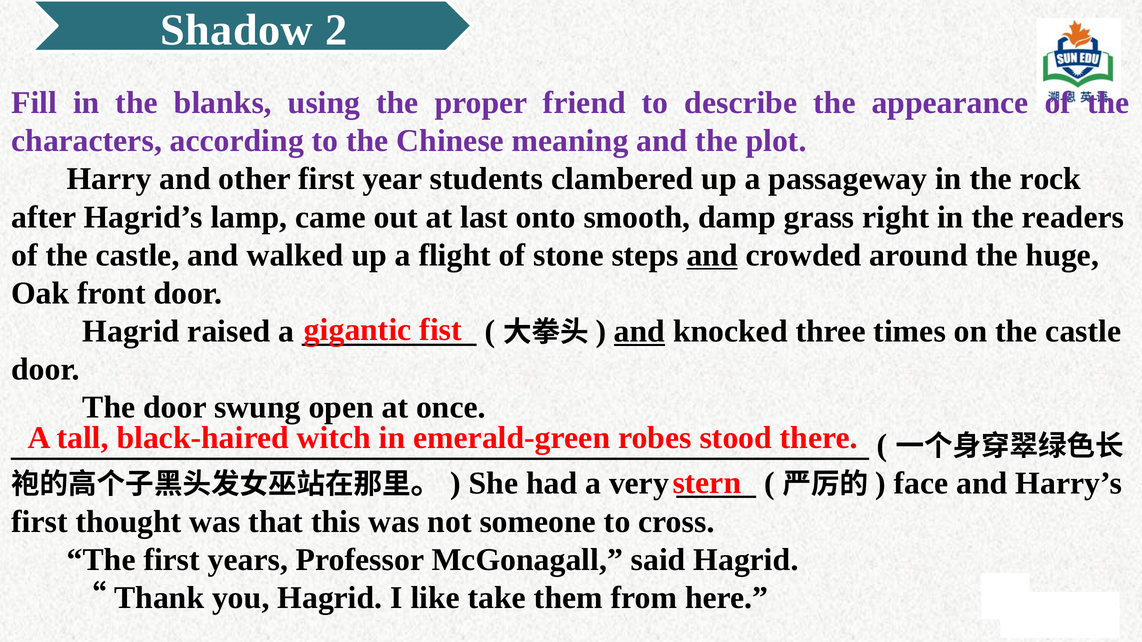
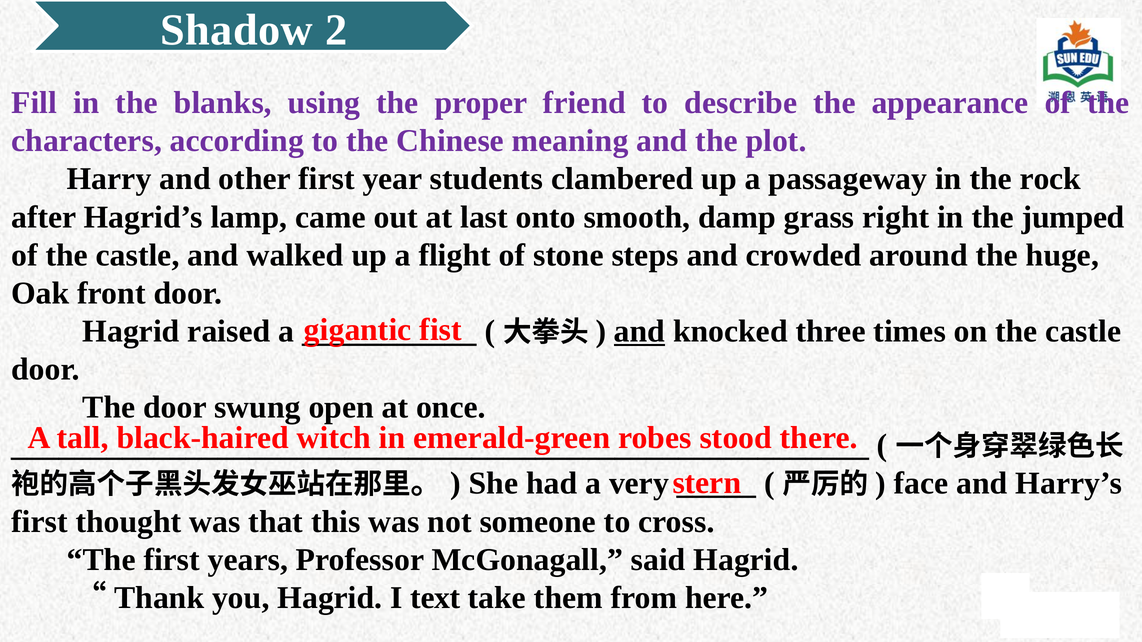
readers: readers -> jumped (1073, 217)
and underline: present -> none (712, 255)
like: like -> text (435, 598)
